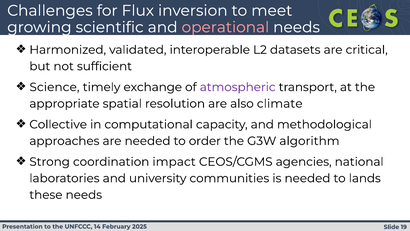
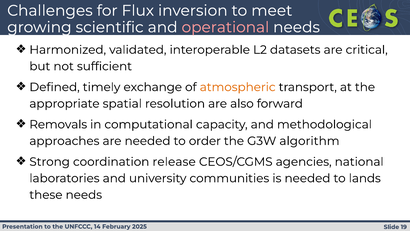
Science: Science -> Defined (55, 87)
atmospheric colour: purple -> orange (238, 87)
climate: climate -> forward (280, 103)
Collective: Collective -> Removals (58, 124)
impact: impact -> release (174, 162)
